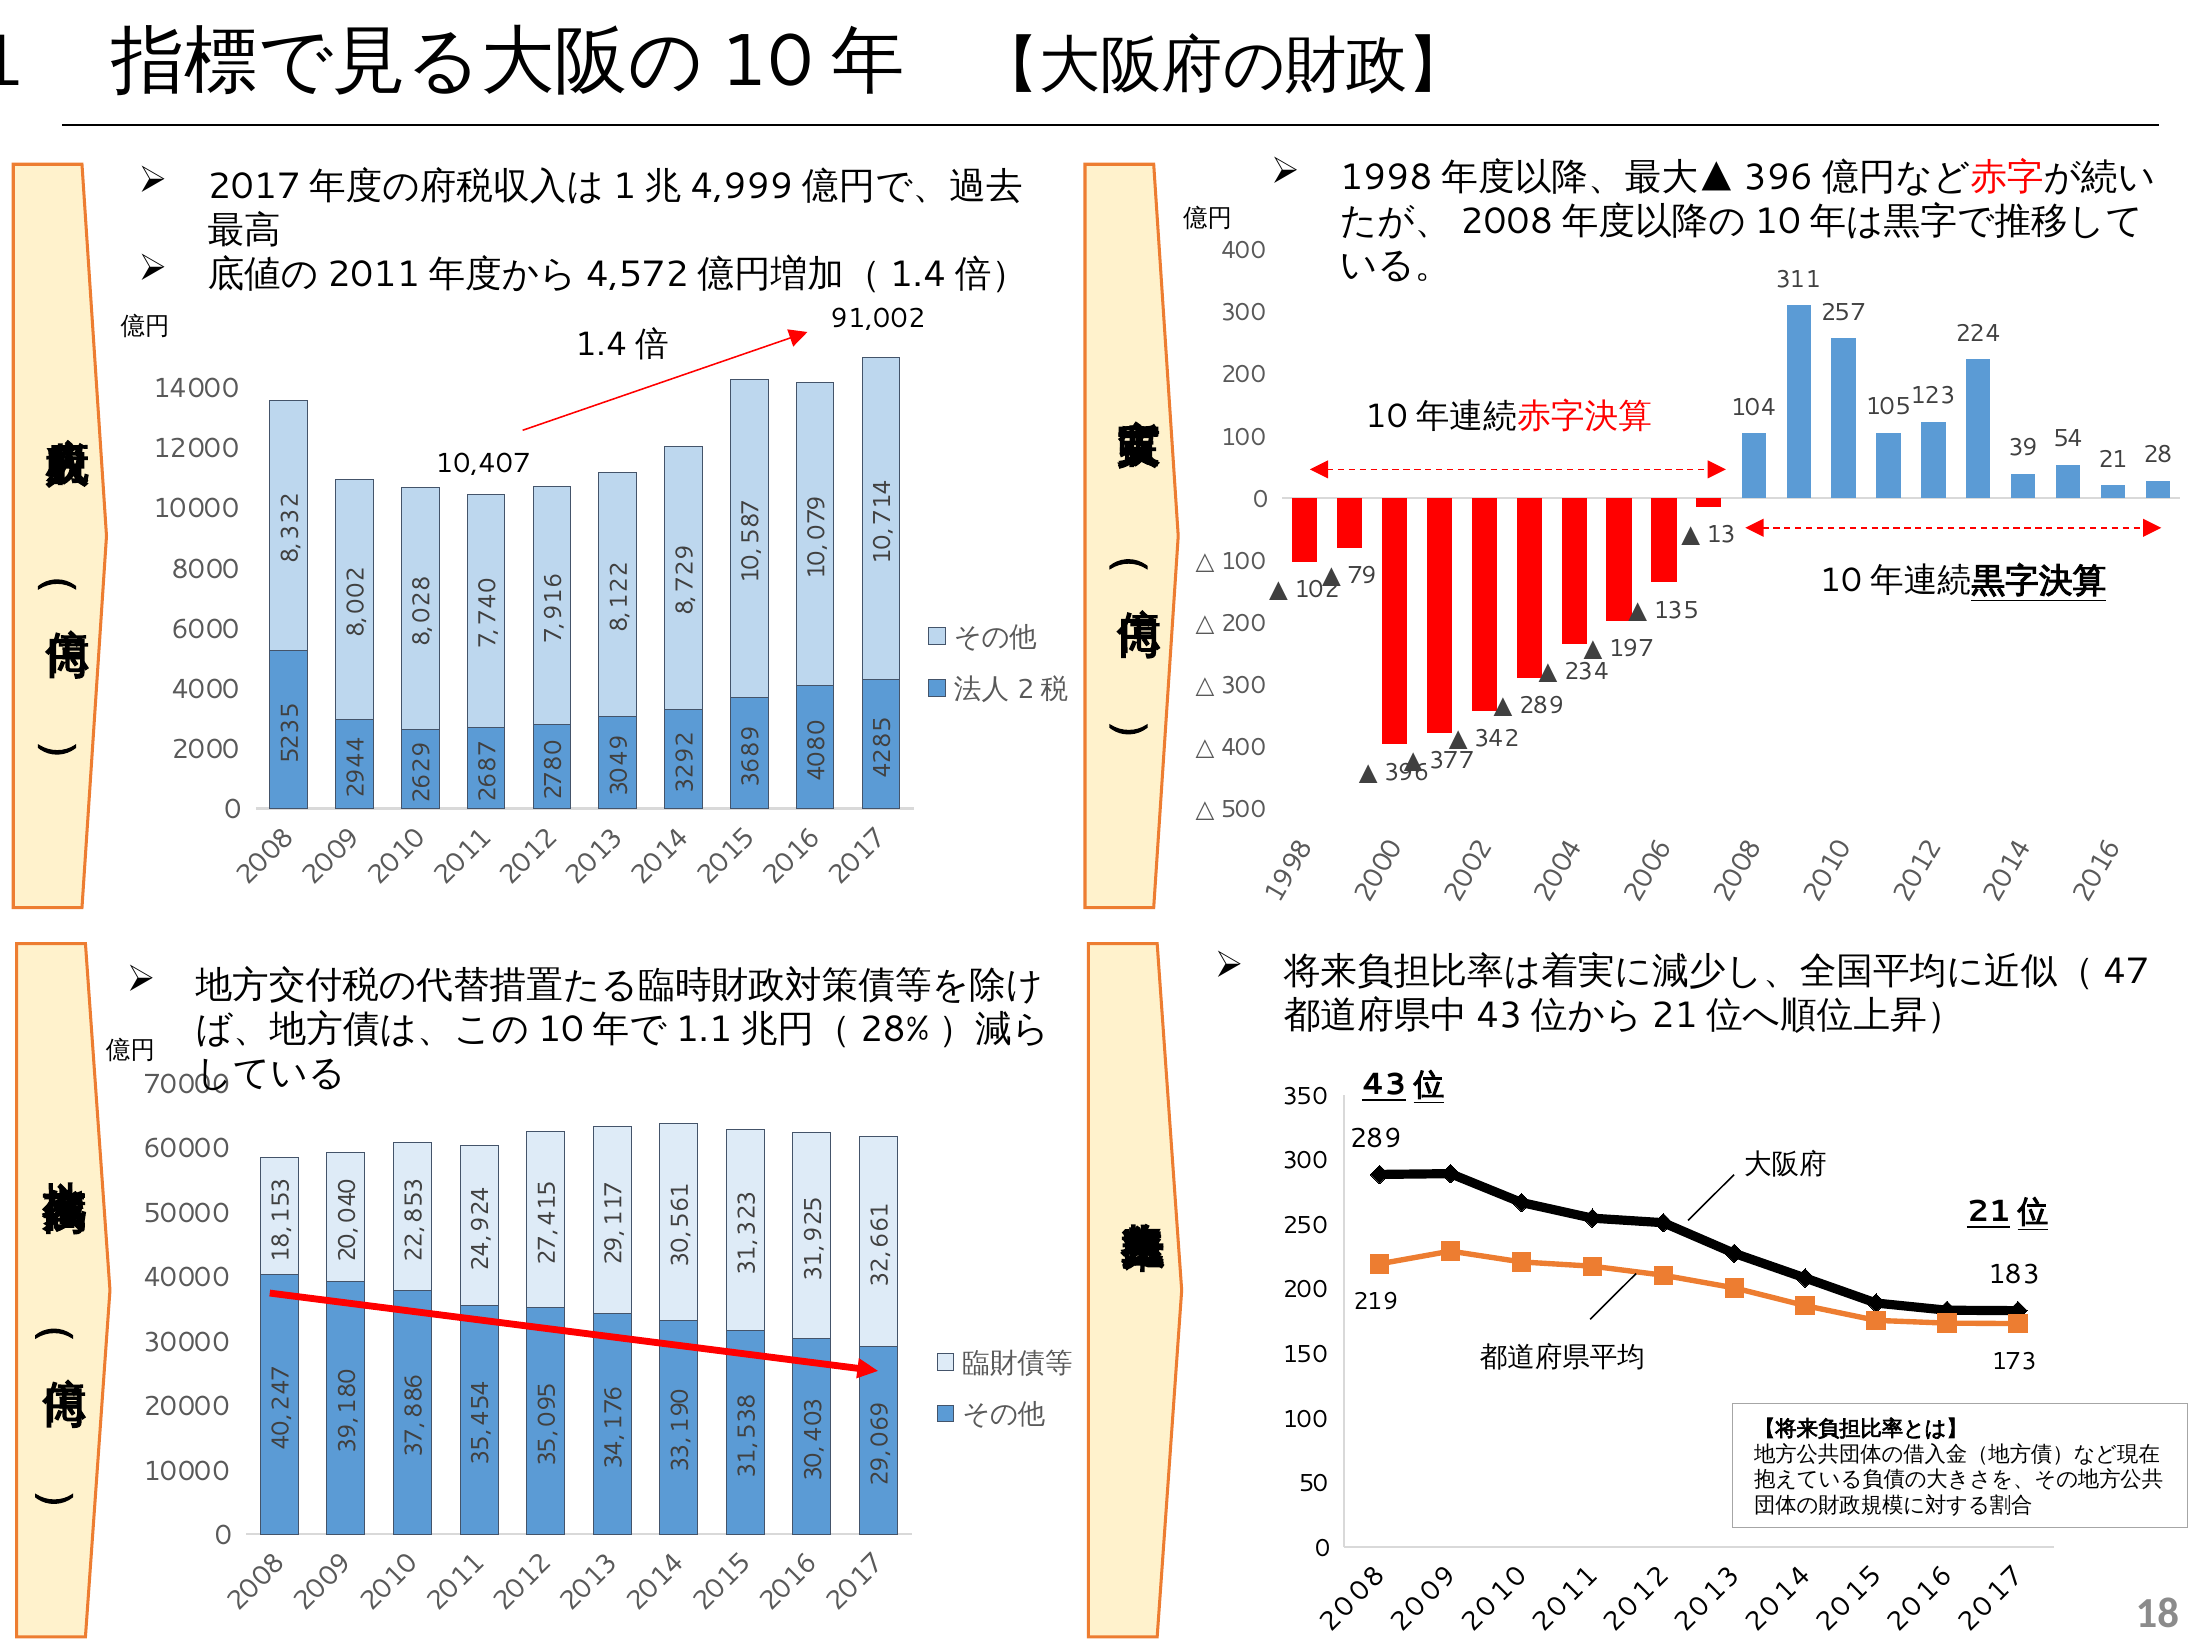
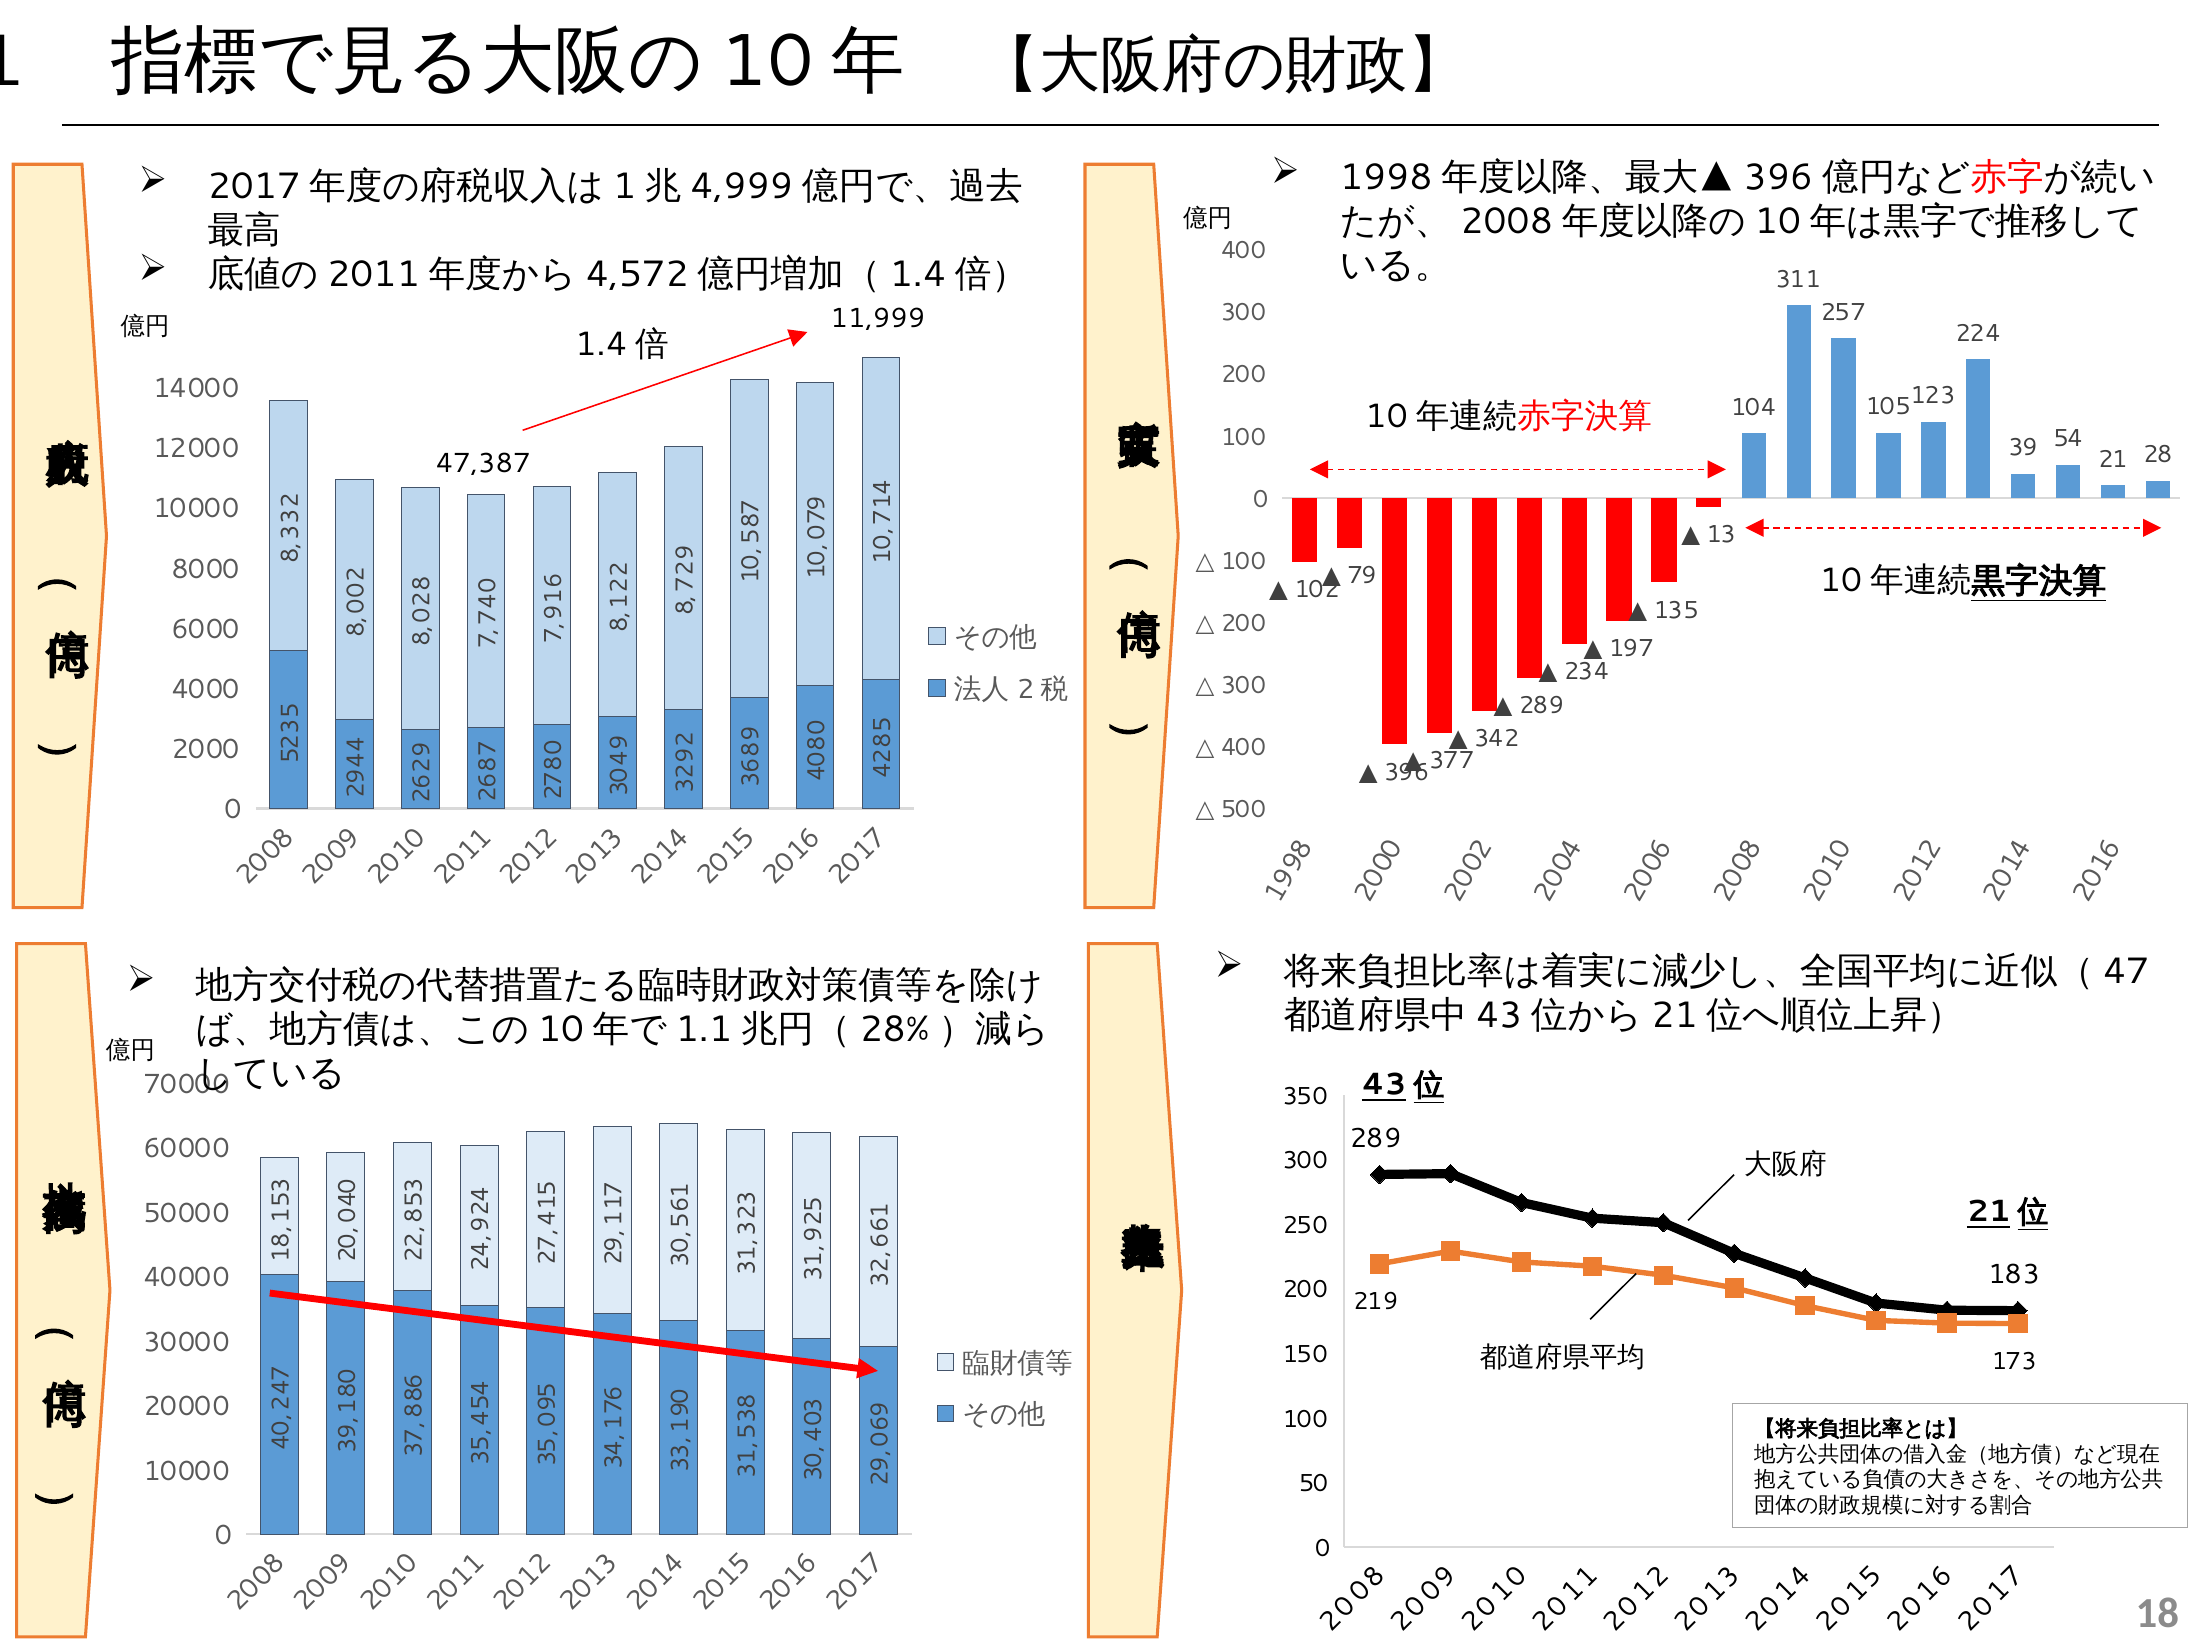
91,002: 91,002 -> 11,999 (878, 318)
10,407: 10,407 -> 47,387 (483, 463)
